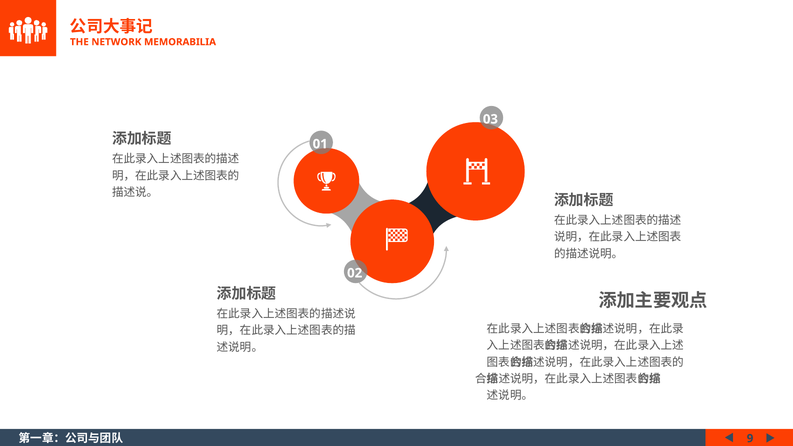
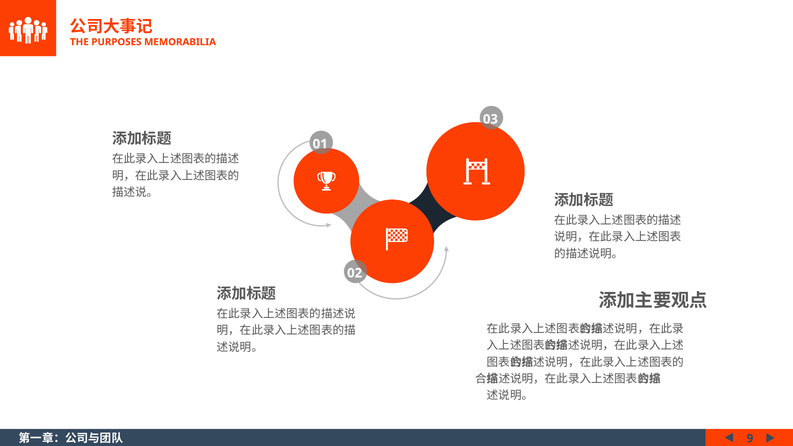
NETWORK: NETWORK -> PURPOSES (116, 42)
